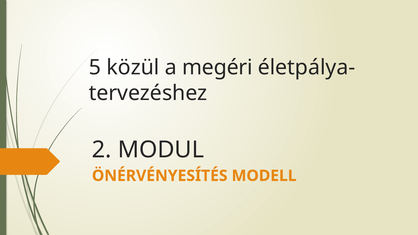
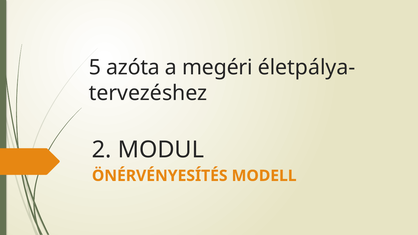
közül: közül -> azóta (133, 68)
